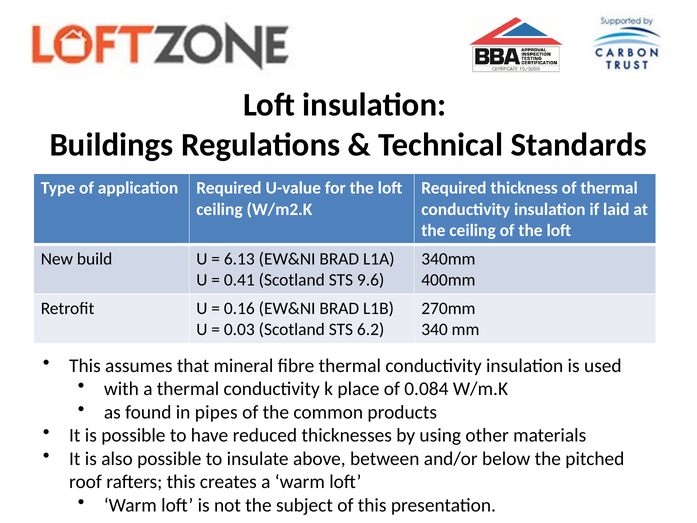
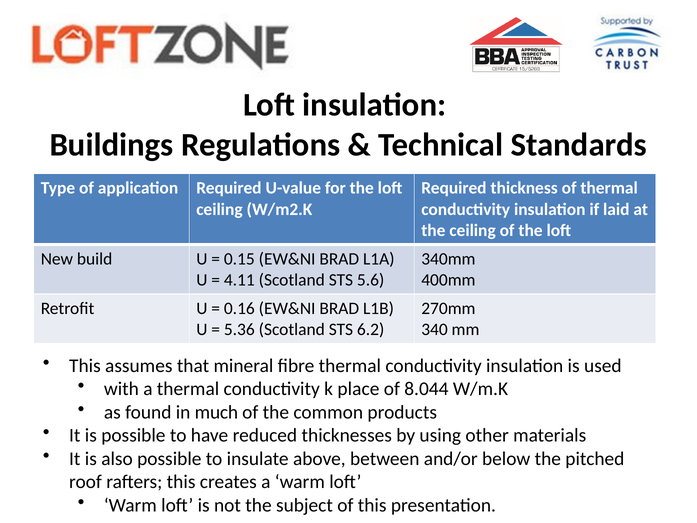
6.13: 6.13 -> 0.15 (239, 259)
0.41: 0.41 -> 4.11 (239, 280)
9.6: 9.6 -> 5.6 (371, 280)
0.03: 0.03 -> 5.36 (239, 329)
0.084: 0.084 -> 8.044 (426, 389)
pipes: pipes -> much (216, 412)
